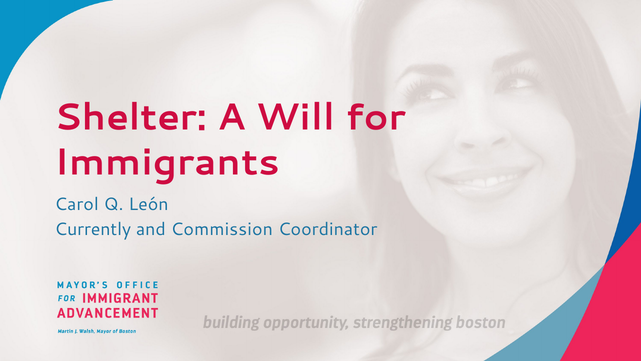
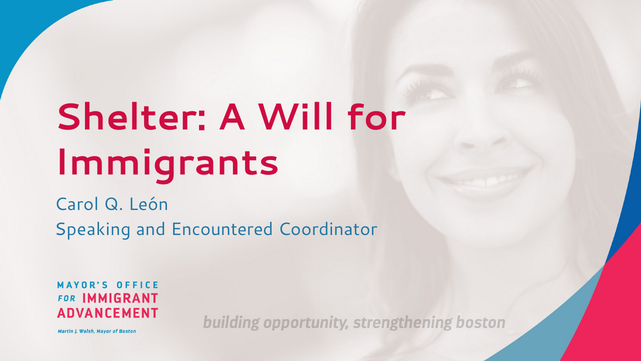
Currently: Currently -> Speaking (93, 229)
Commission: Commission -> Encountered (222, 229)
